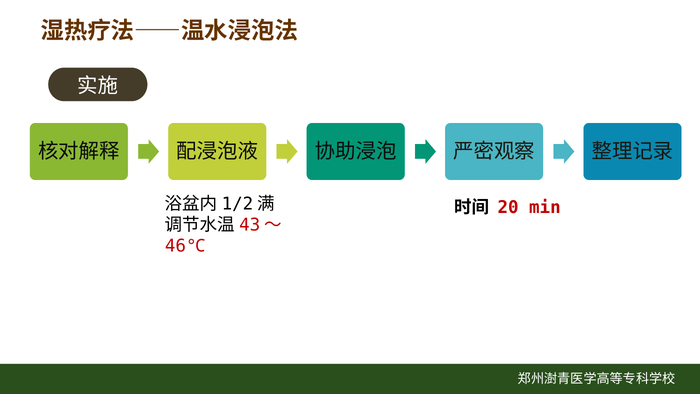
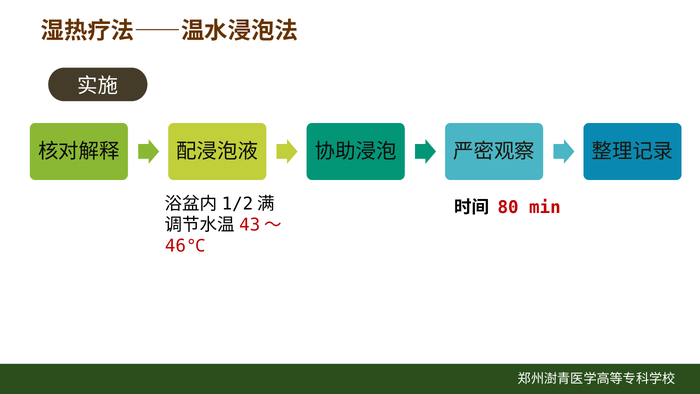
20: 20 -> 80 (508, 207)
